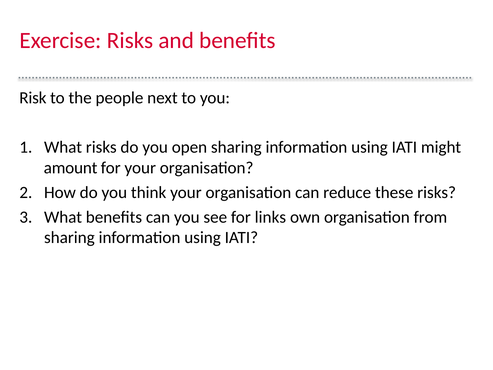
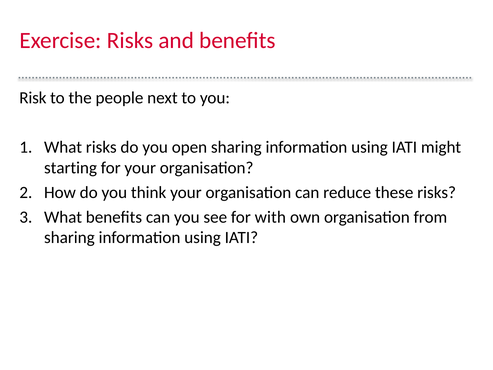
amount: amount -> starting (71, 168)
links: links -> with (270, 217)
